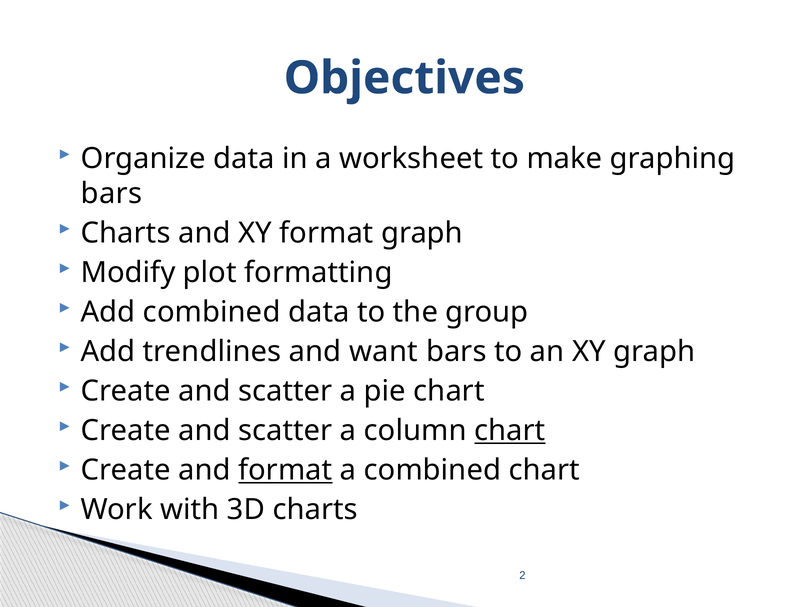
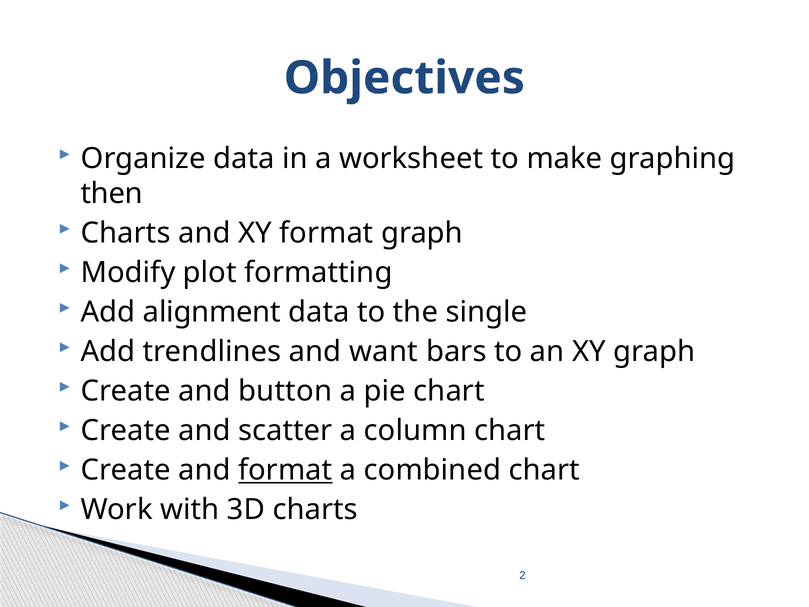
bars: bars -> then (112, 193)
Add combined: combined -> alignment (212, 312)
group: group -> single (487, 312)
scatter: scatter -> button (285, 391)
chart underline: present -> none (510, 431)
